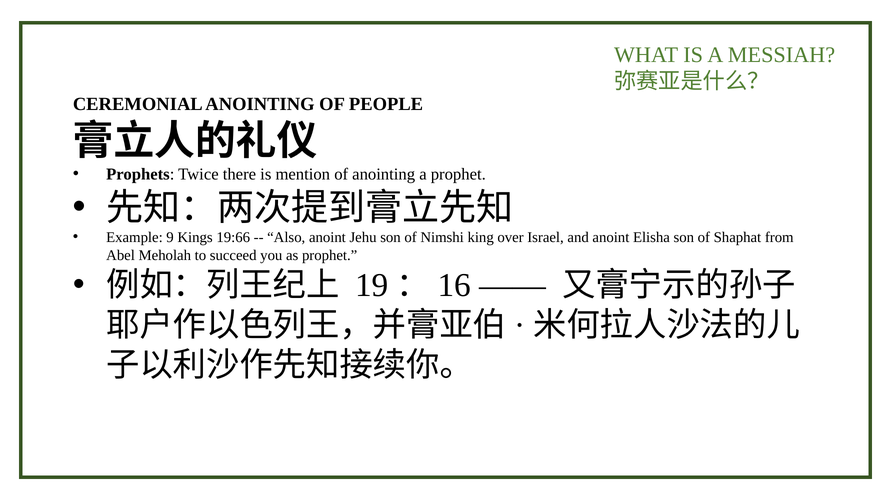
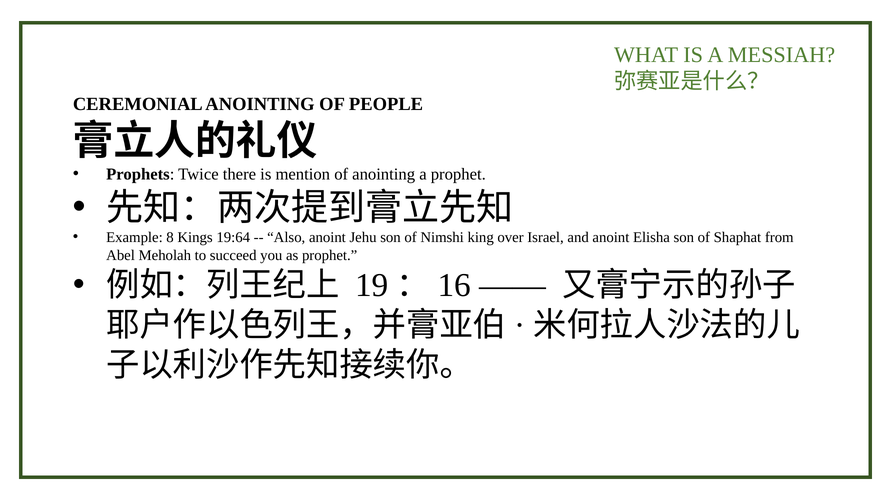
9: 9 -> 8 (170, 237)
19:66: 19:66 -> 19:64 (233, 237)
